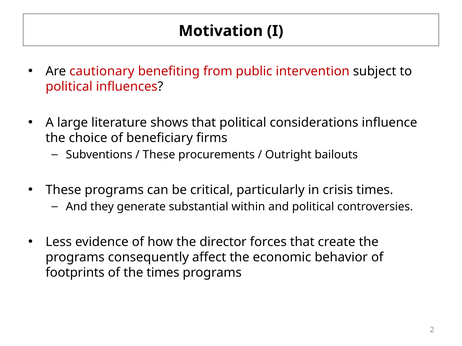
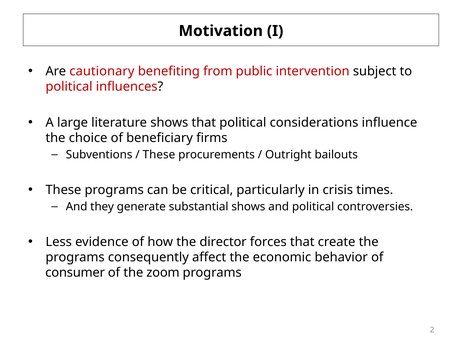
substantial within: within -> shows (248, 207)
footprints: footprints -> consumer (75, 273)
the times: times -> zoom (163, 273)
